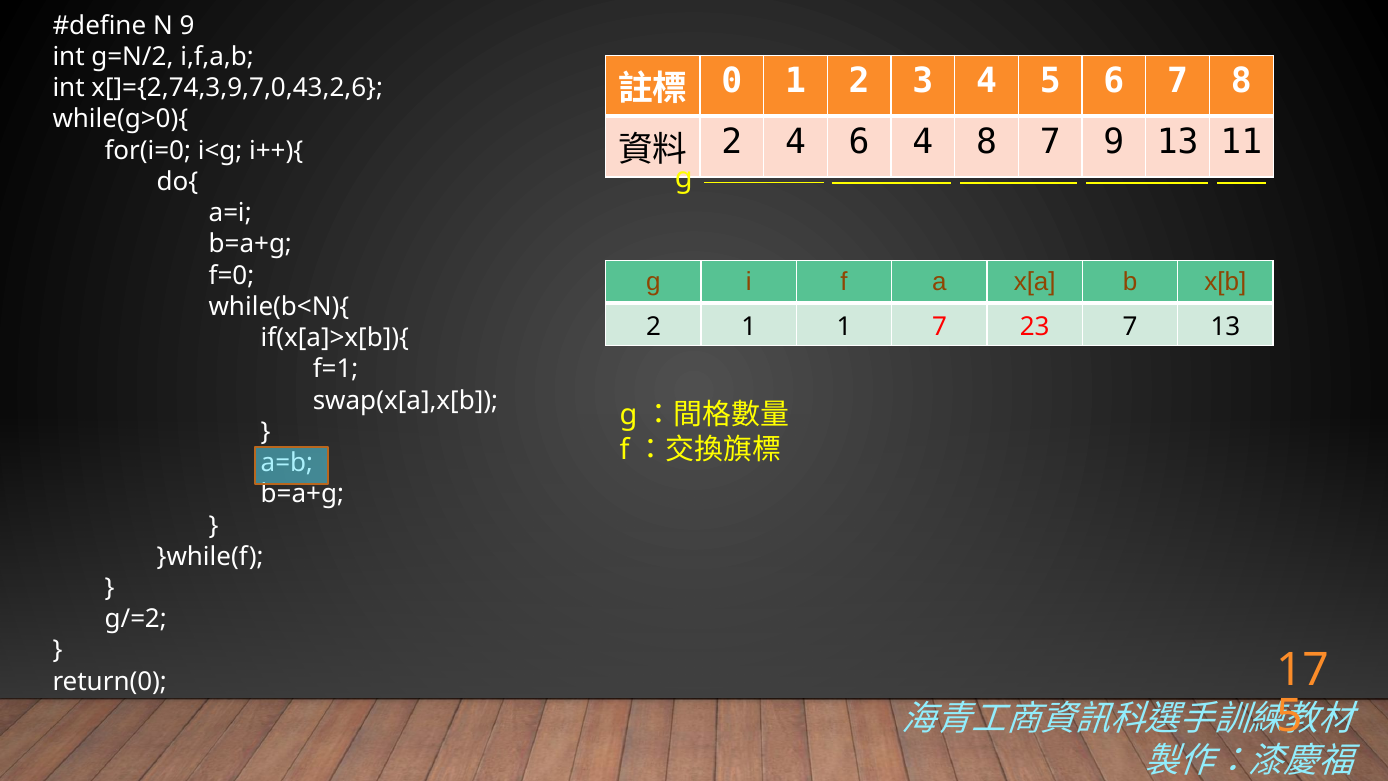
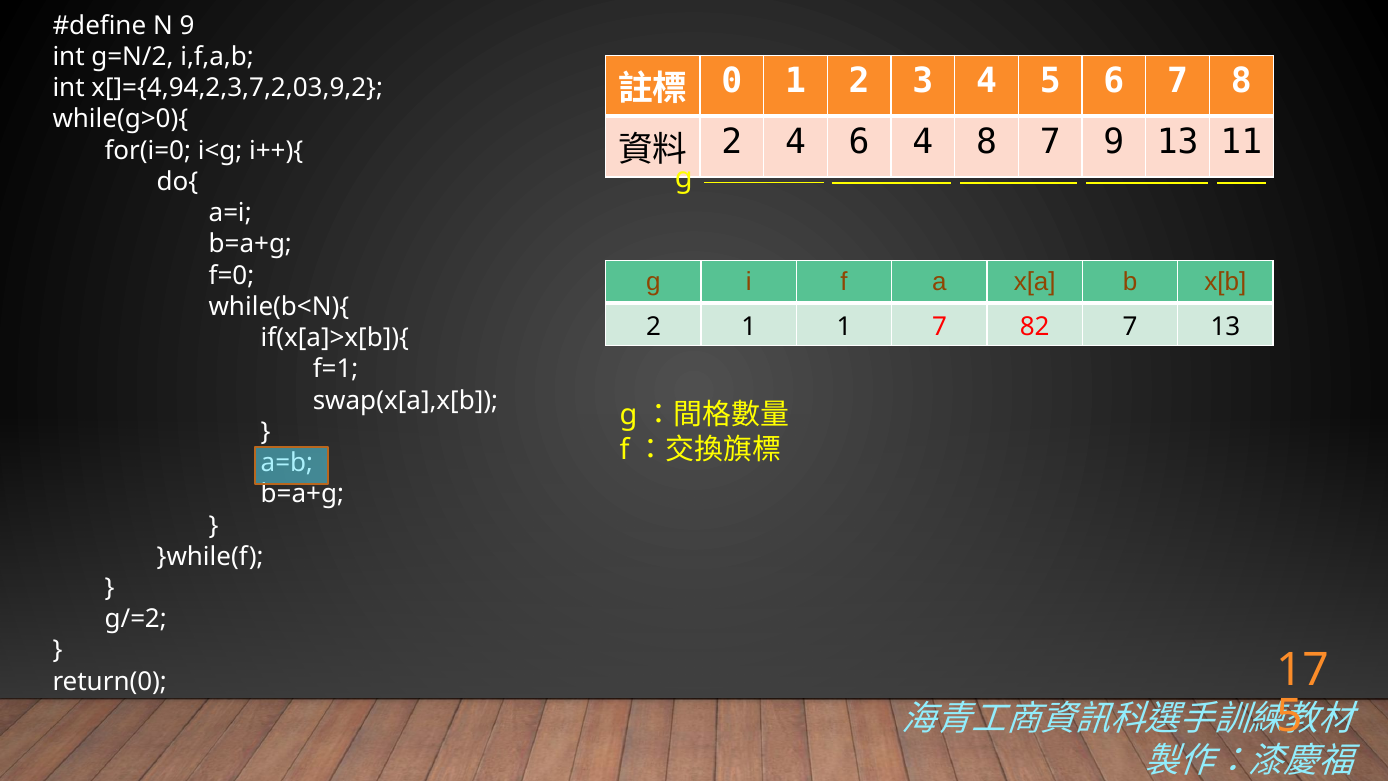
x[]={2,74,3,9,7,0,43,2,6: x[]={2,74,3,9,7,0,43,2,6 -> x[]={4,94,2,3,7,2,03,9,2 (237, 88)
23: 23 -> 82 (1035, 327)
